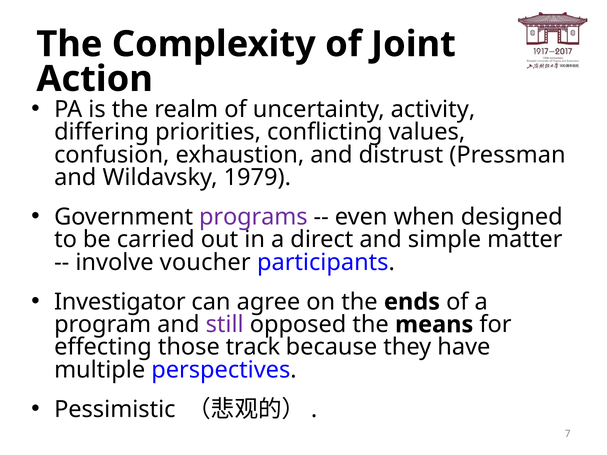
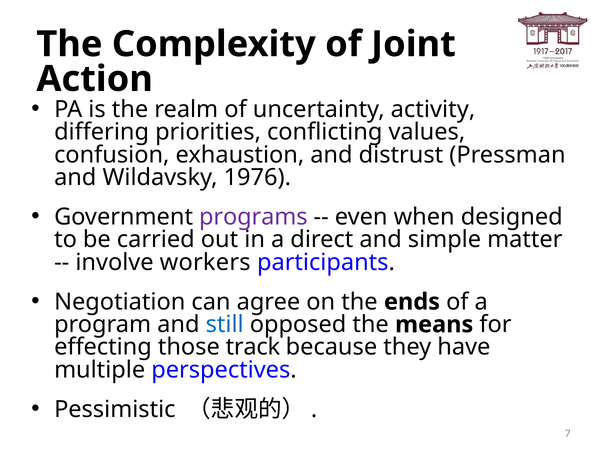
1979: 1979 -> 1976 (257, 178)
voucher: voucher -> workers (205, 262)
Investigator: Investigator -> Negotiation (120, 302)
still colour: purple -> blue (225, 325)
